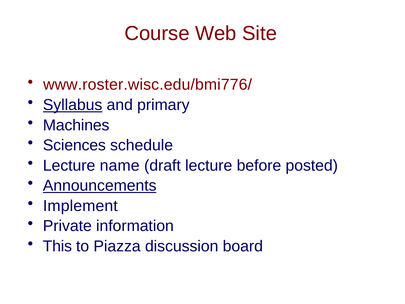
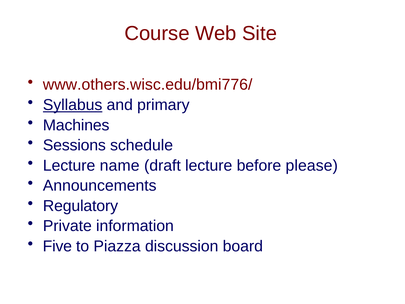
www.roster.wisc.edu/bmi776/: www.roster.wisc.edu/bmi776/ -> www.others.wisc.edu/bmi776/ (148, 85)
Sciences: Sciences -> Sessions (74, 145)
posted: posted -> please (312, 165)
Announcements underline: present -> none (100, 186)
Implement: Implement -> Regulatory (80, 206)
This: This -> Five (57, 246)
